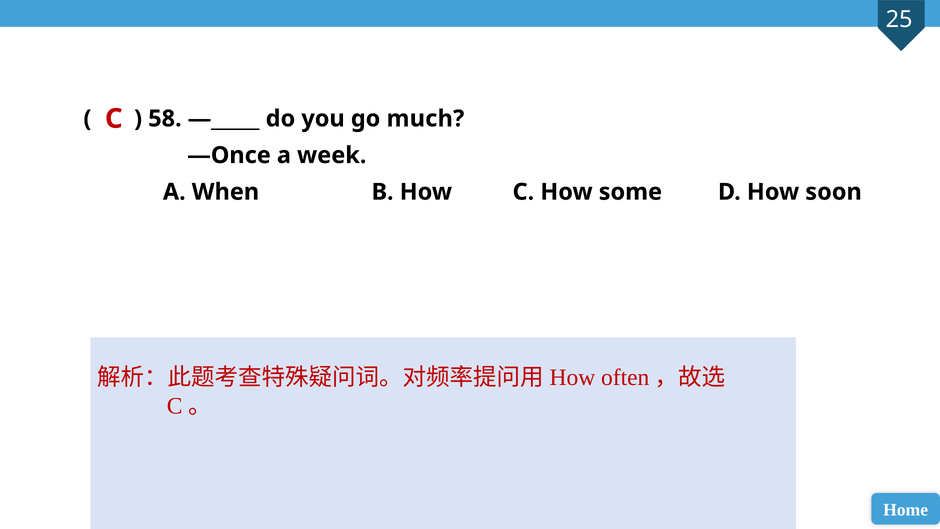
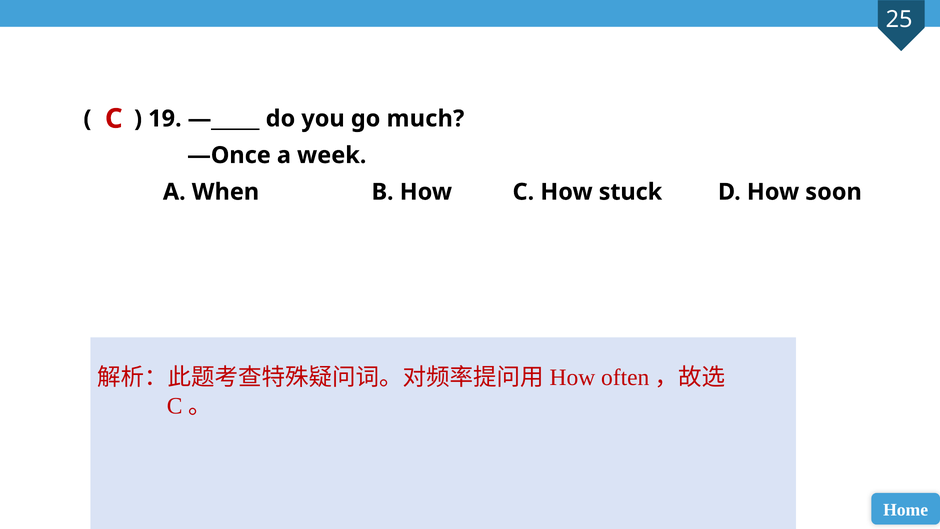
58: 58 -> 19 (165, 119)
some: some -> stuck (630, 192)
